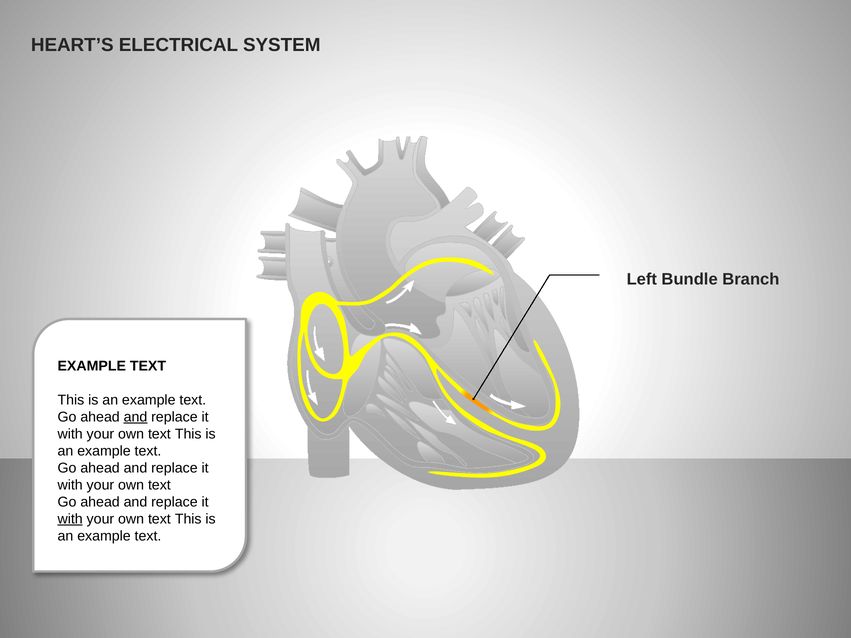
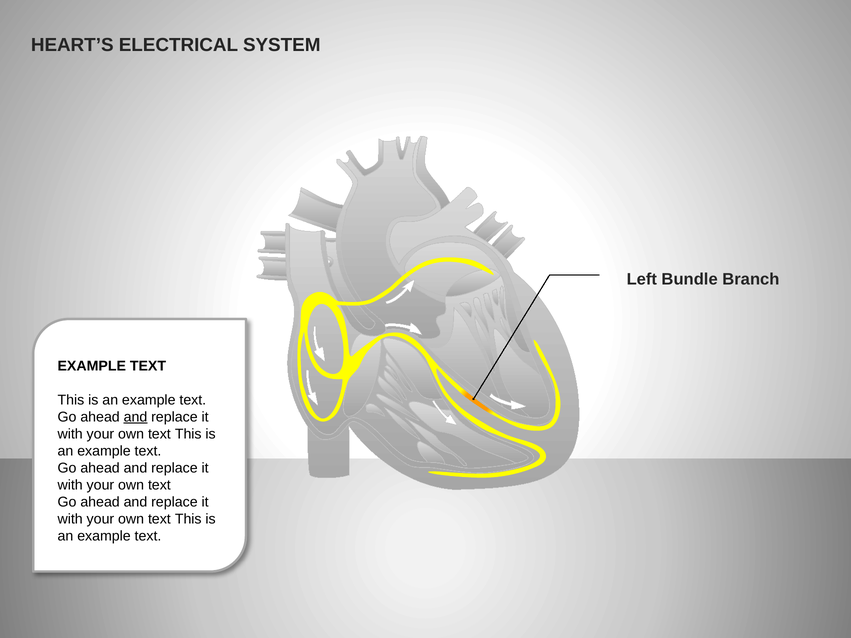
with underline: present -> none (70, 519)
